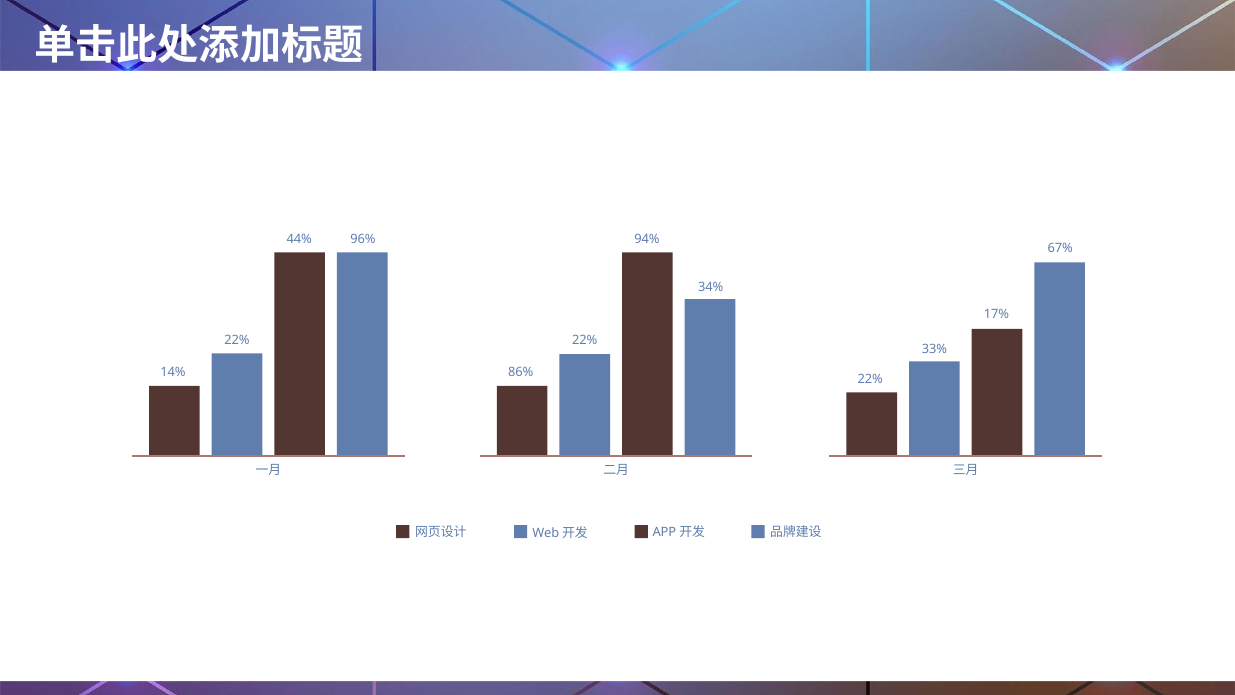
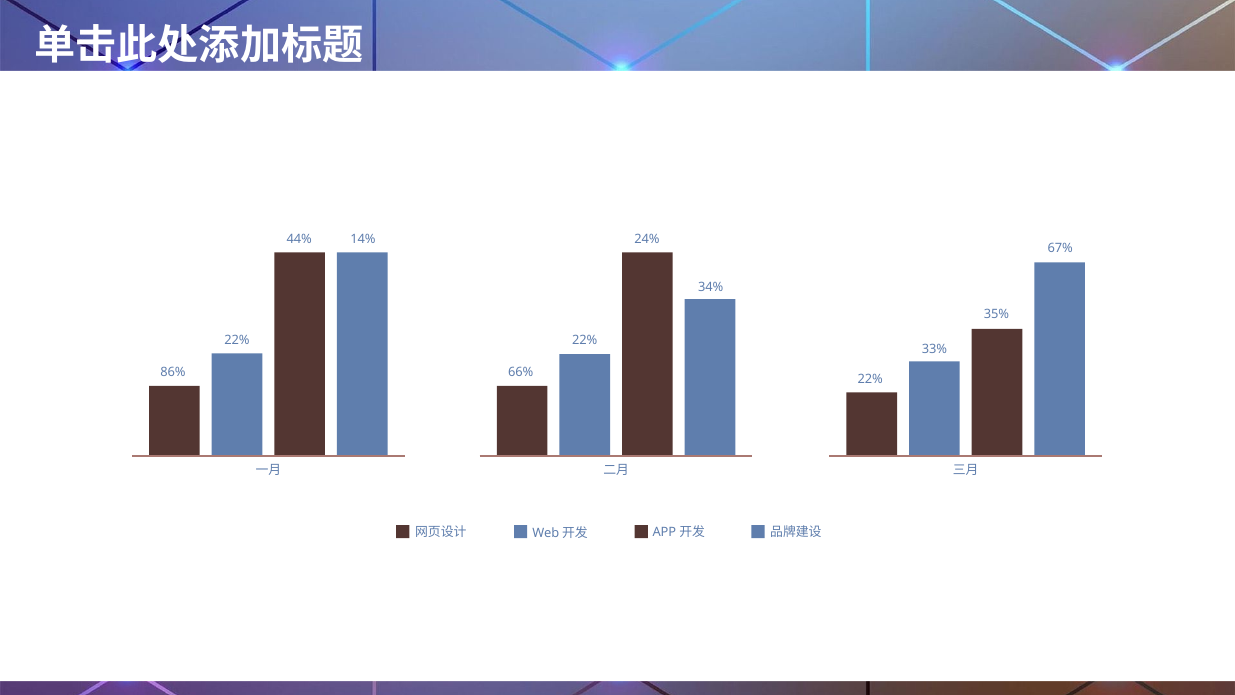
96%: 96% -> 14% (363, 239)
94%: 94% -> 24% (647, 239)
17%: 17% -> 35% (997, 314)
14%: 14% -> 86% (173, 372)
86%: 86% -> 66% (521, 372)
